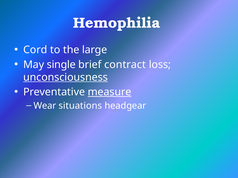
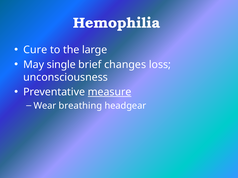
Cord: Cord -> Cure (35, 50)
contract: contract -> changes (125, 65)
unconsciousness underline: present -> none (66, 77)
situations: situations -> breathing (80, 106)
